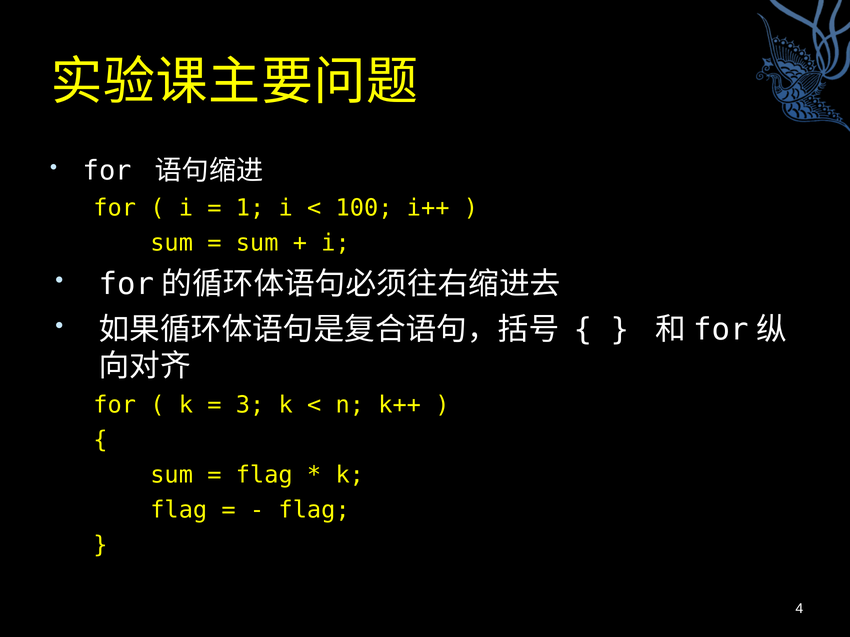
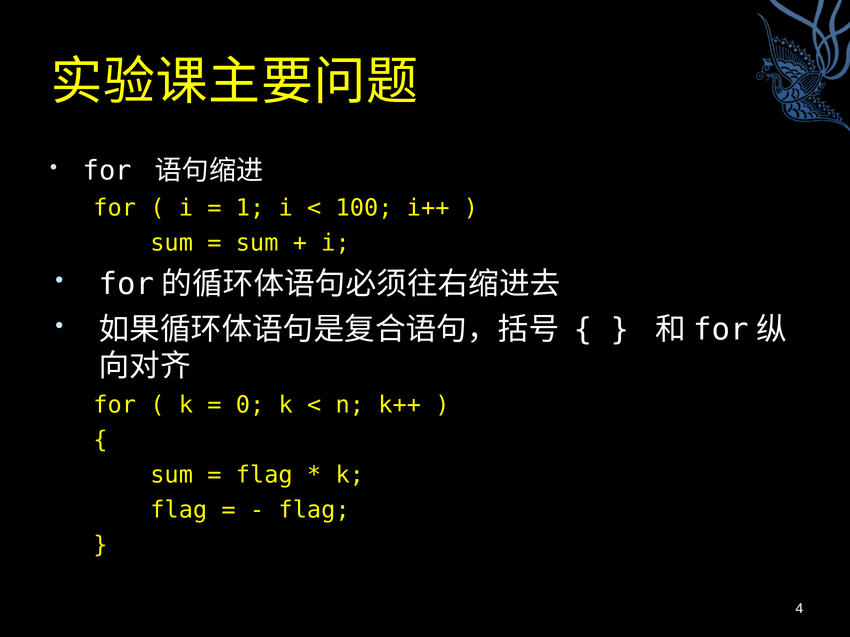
3: 3 -> 0 (250, 405)
